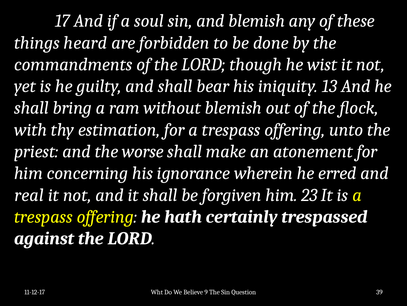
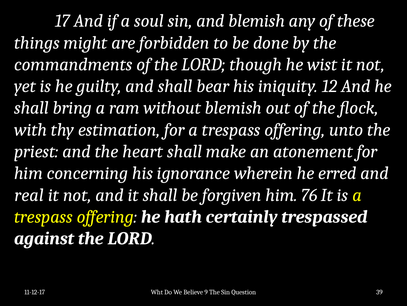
heard: heard -> might (86, 43)
13: 13 -> 12 (329, 86)
worse: worse -> heart (143, 151)
23: 23 -> 76 (309, 195)
